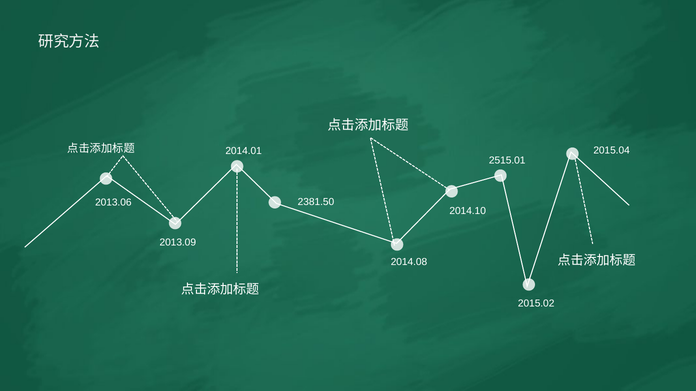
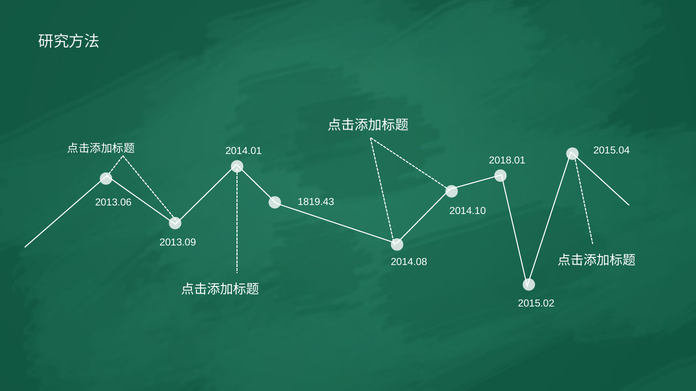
2515.01: 2515.01 -> 2018.01 (507, 161)
2381.50: 2381.50 -> 1819.43 (316, 202)
